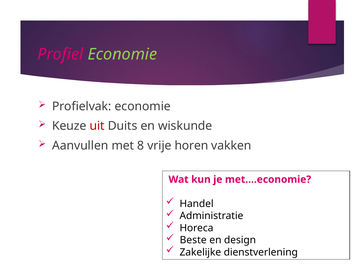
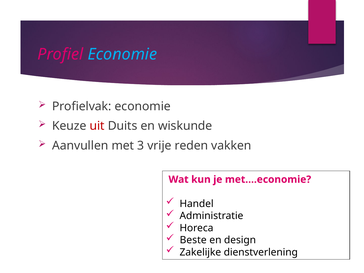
Economie colour: light green -> light blue (122, 54)
8: 8 -> 3 (141, 146)
horen: horen -> reden (191, 146)
